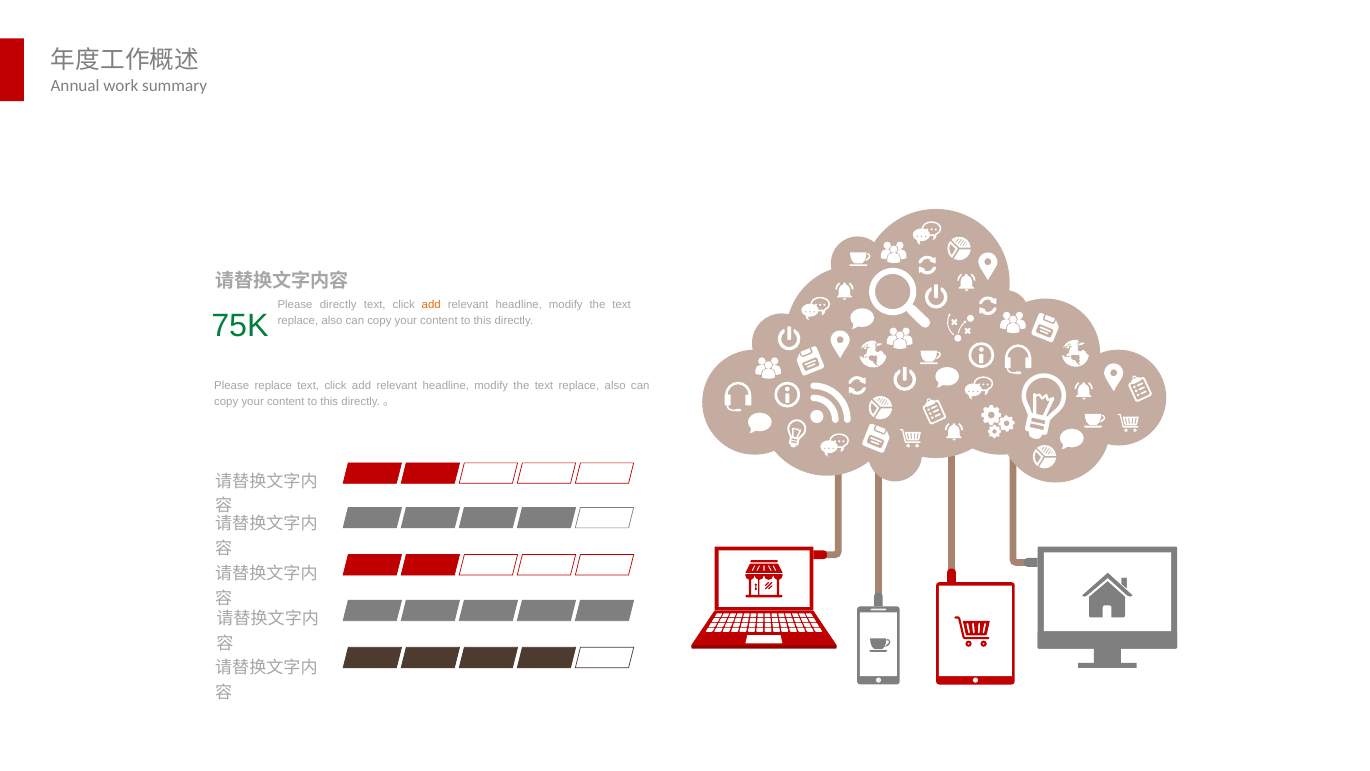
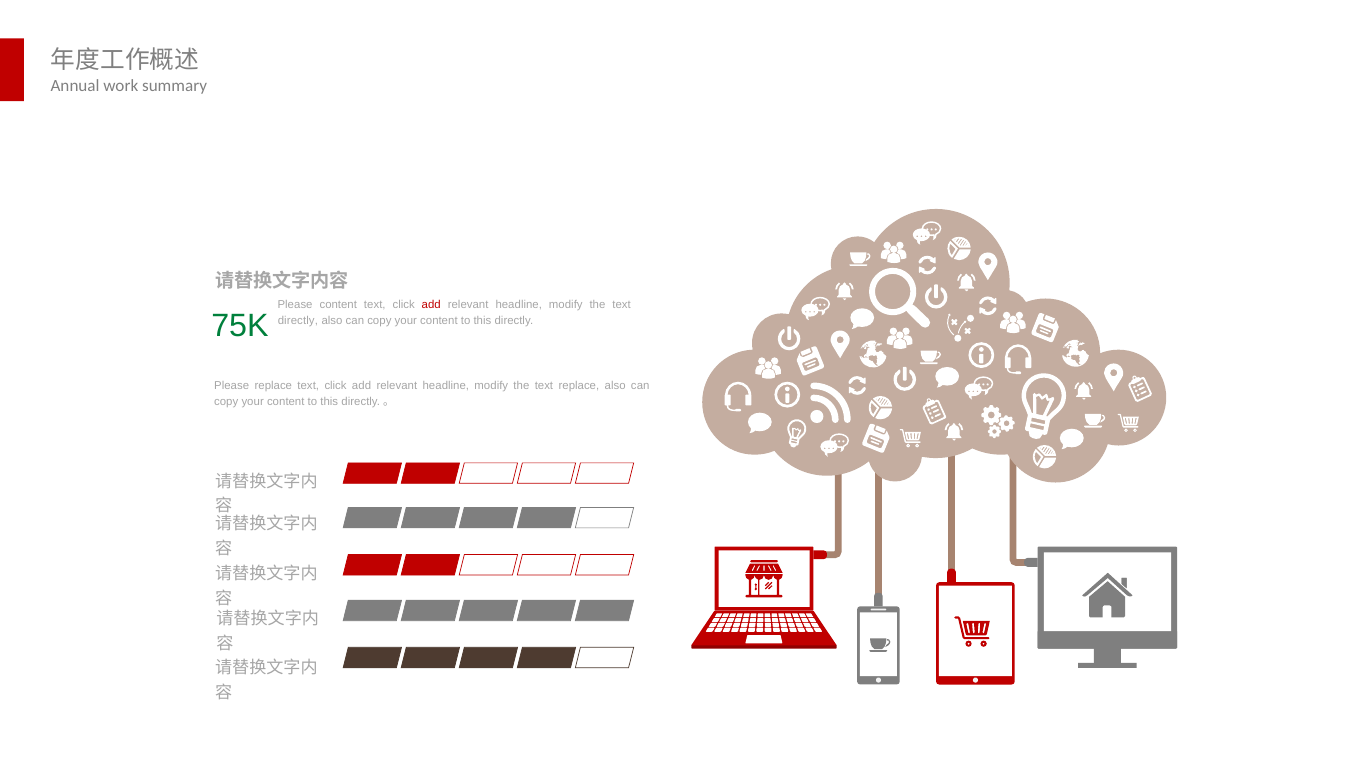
Please directly: directly -> content (338, 305)
add colour: orange -> red (431, 305)
replace: replace -> directly (298, 321)
